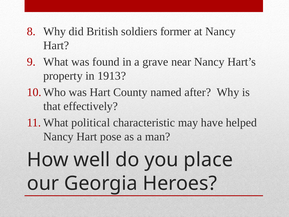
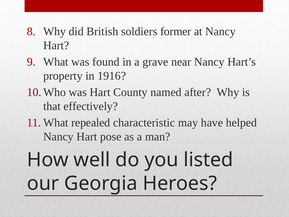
1913: 1913 -> 1916 (112, 76)
political: political -> repealed (91, 122)
place: place -> listed (208, 160)
